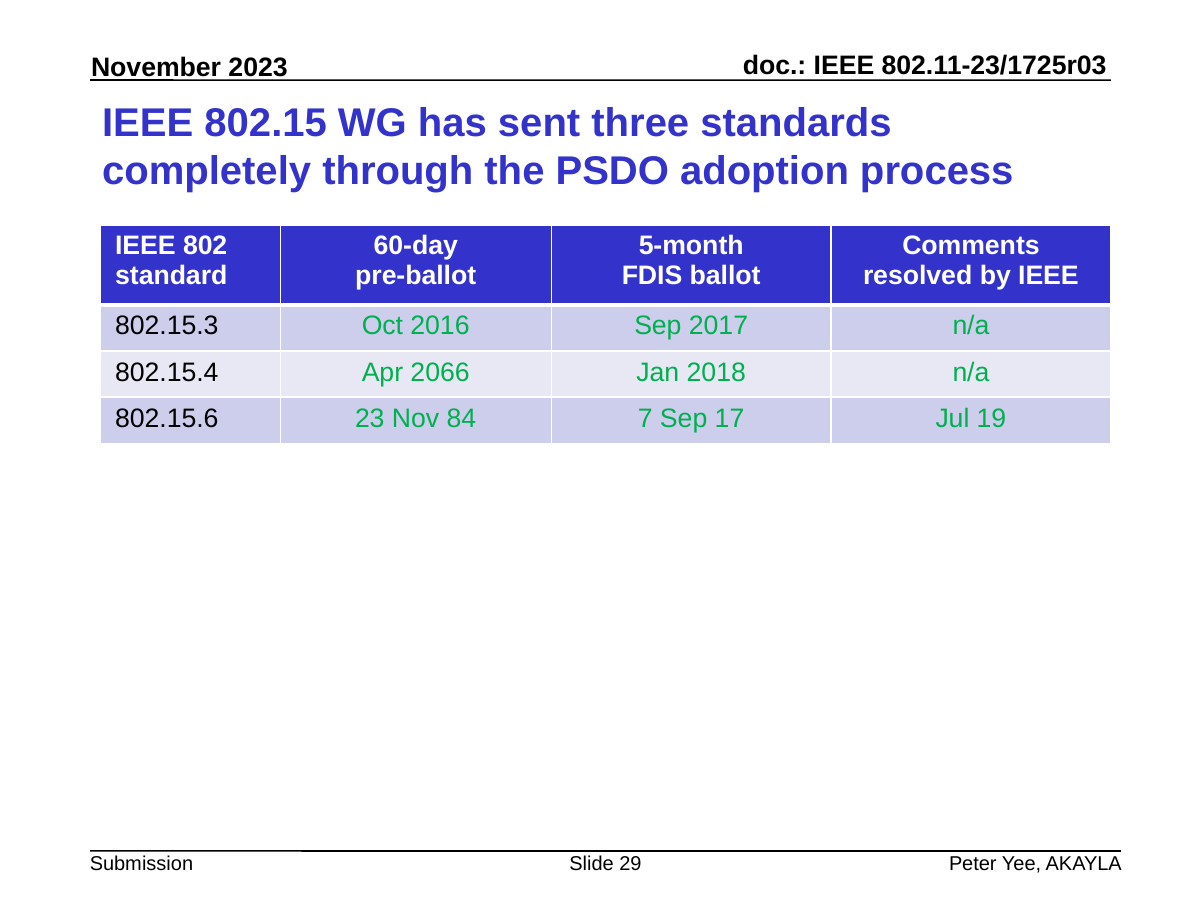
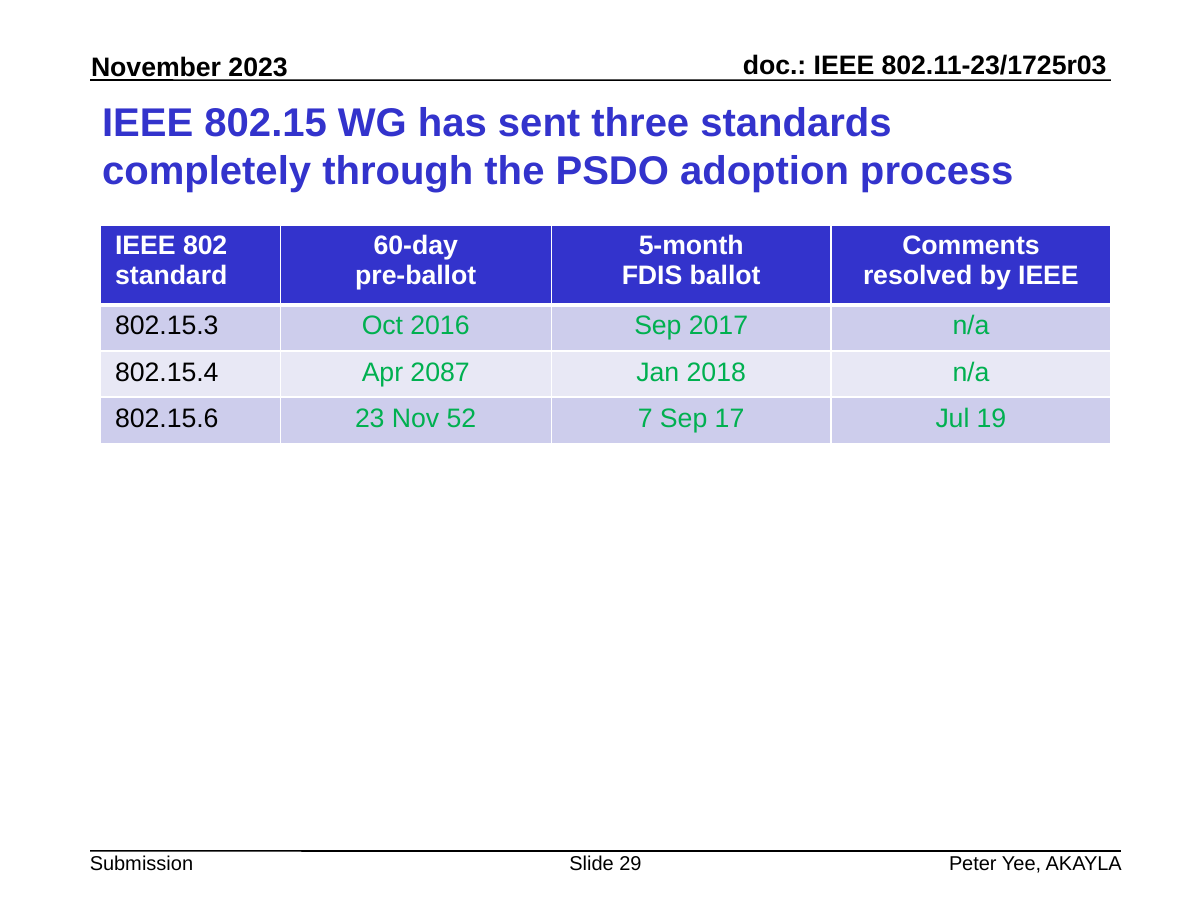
2066: 2066 -> 2087 (440, 372)
84: 84 -> 52 (461, 418)
